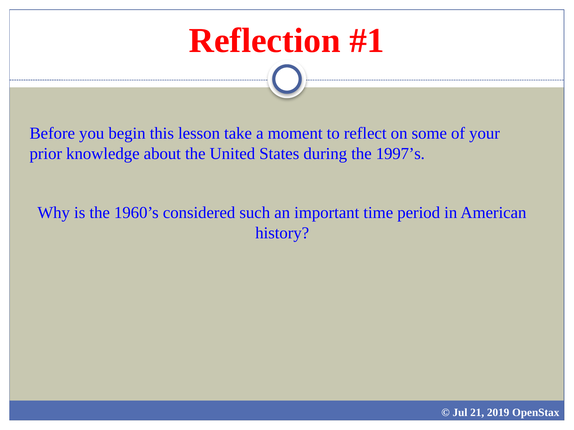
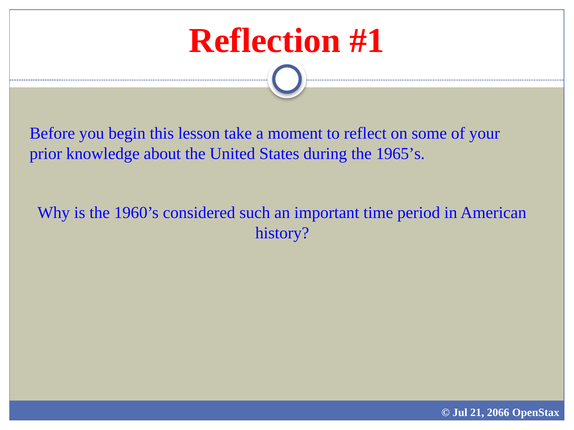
1997’s: 1997’s -> 1965’s (400, 154)
2019: 2019 -> 2066 (498, 413)
